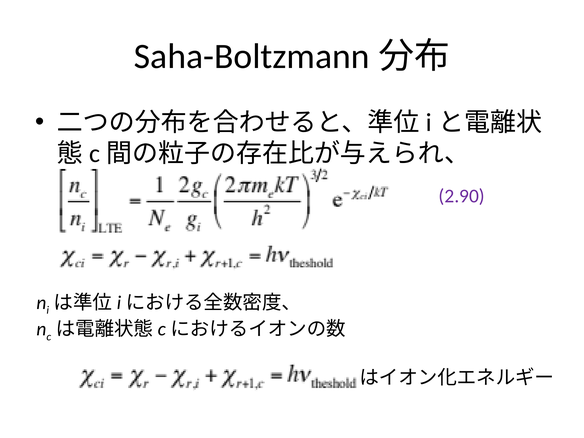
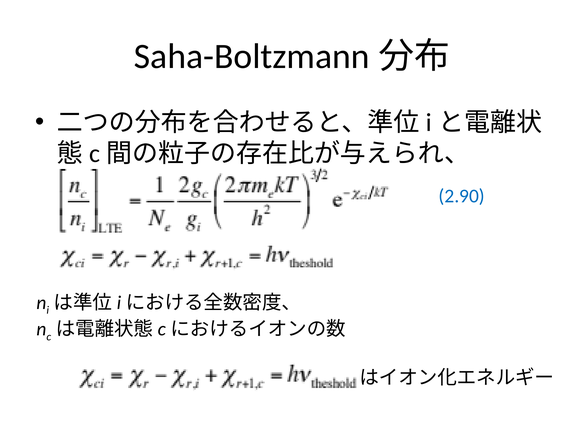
2.90 colour: purple -> blue (462, 196)
